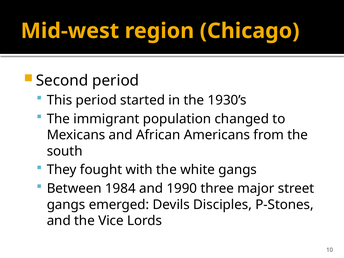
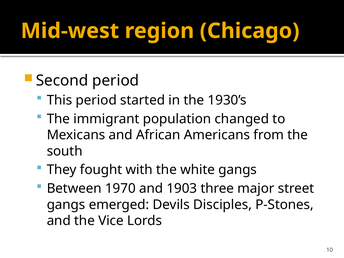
1984: 1984 -> 1970 (120, 189)
1990: 1990 -> 1903 (182, 189)
